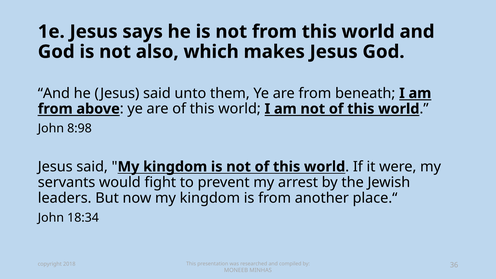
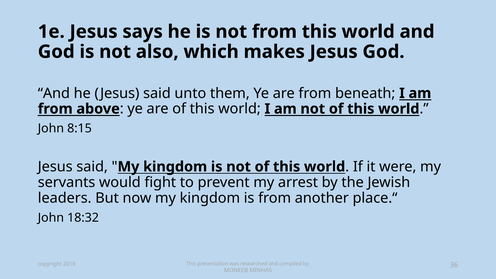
8:98: 8:98 -> 8:15 (79, 129)
18:34: 18:34 -> 18:32 (83, 218)
